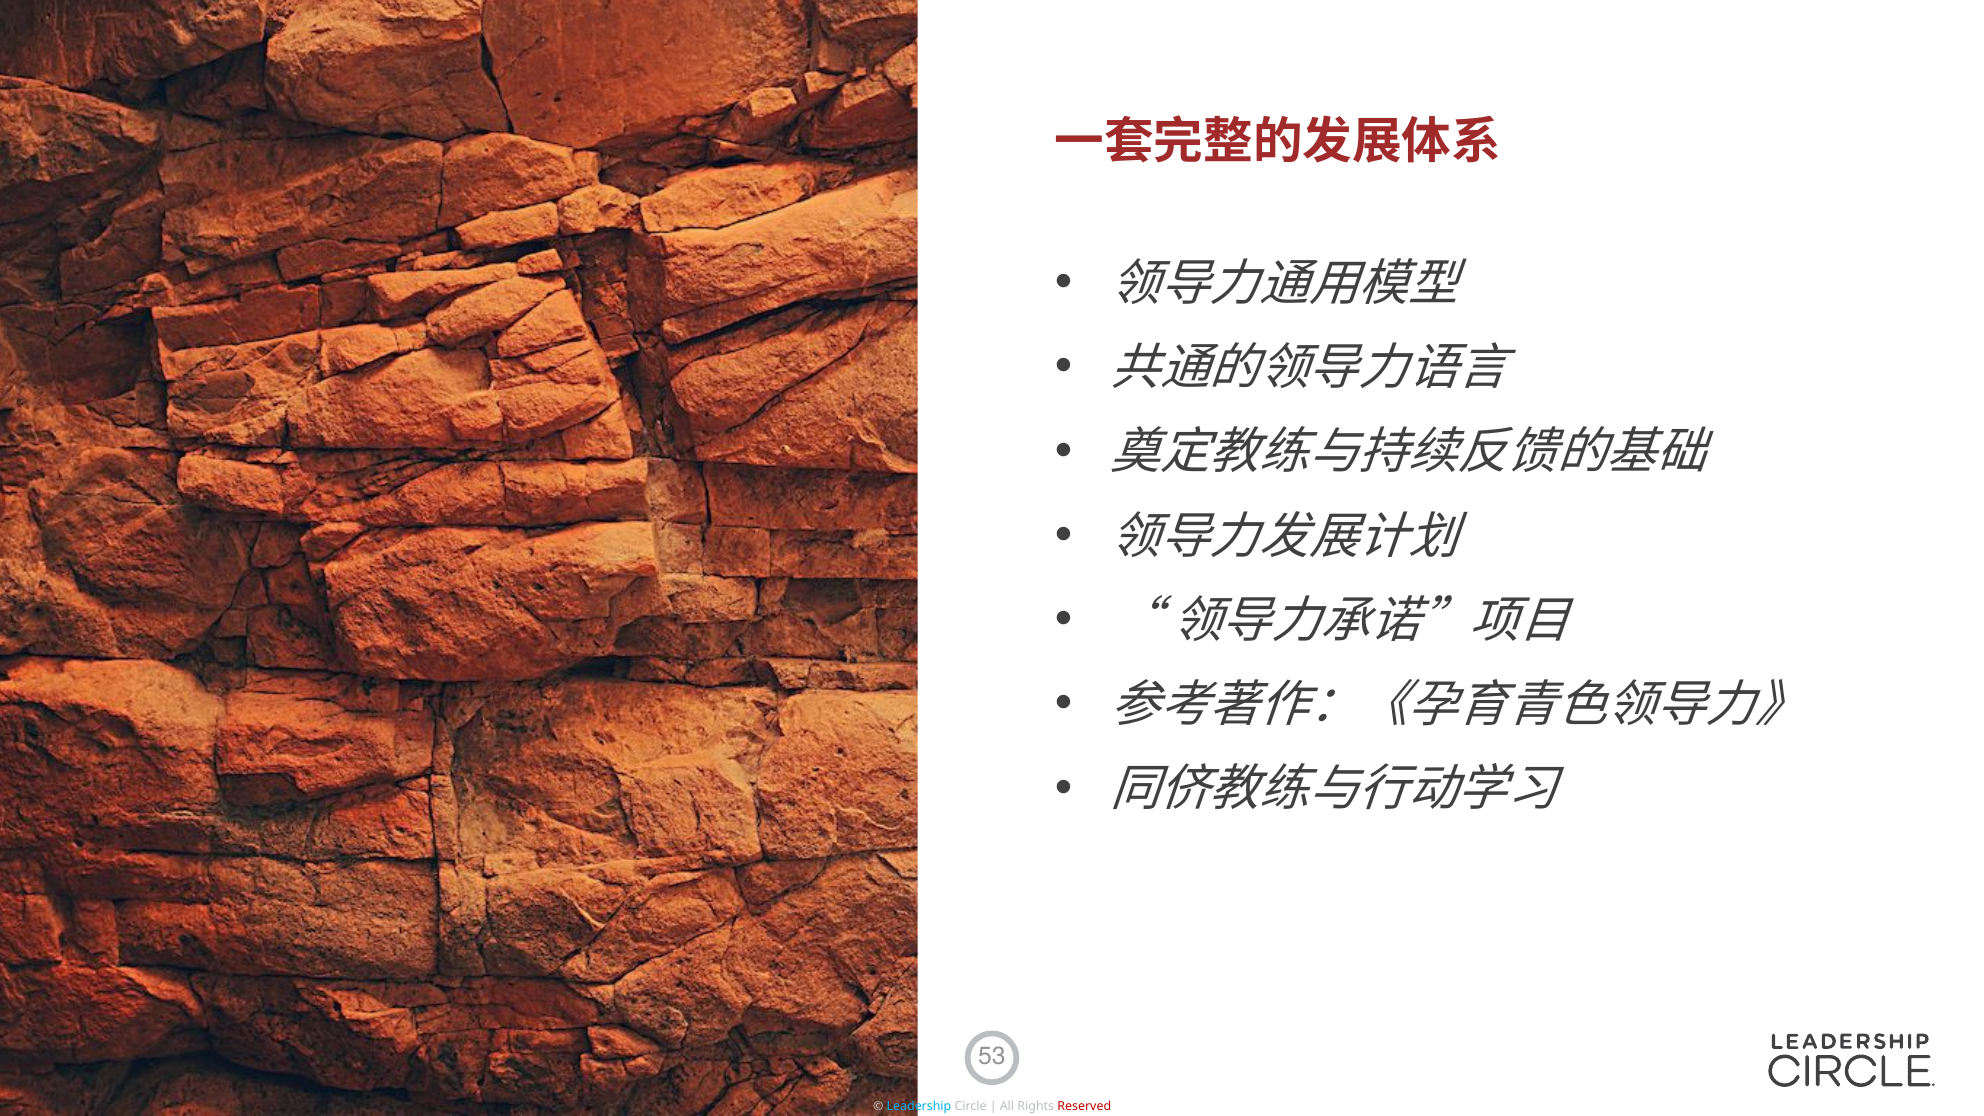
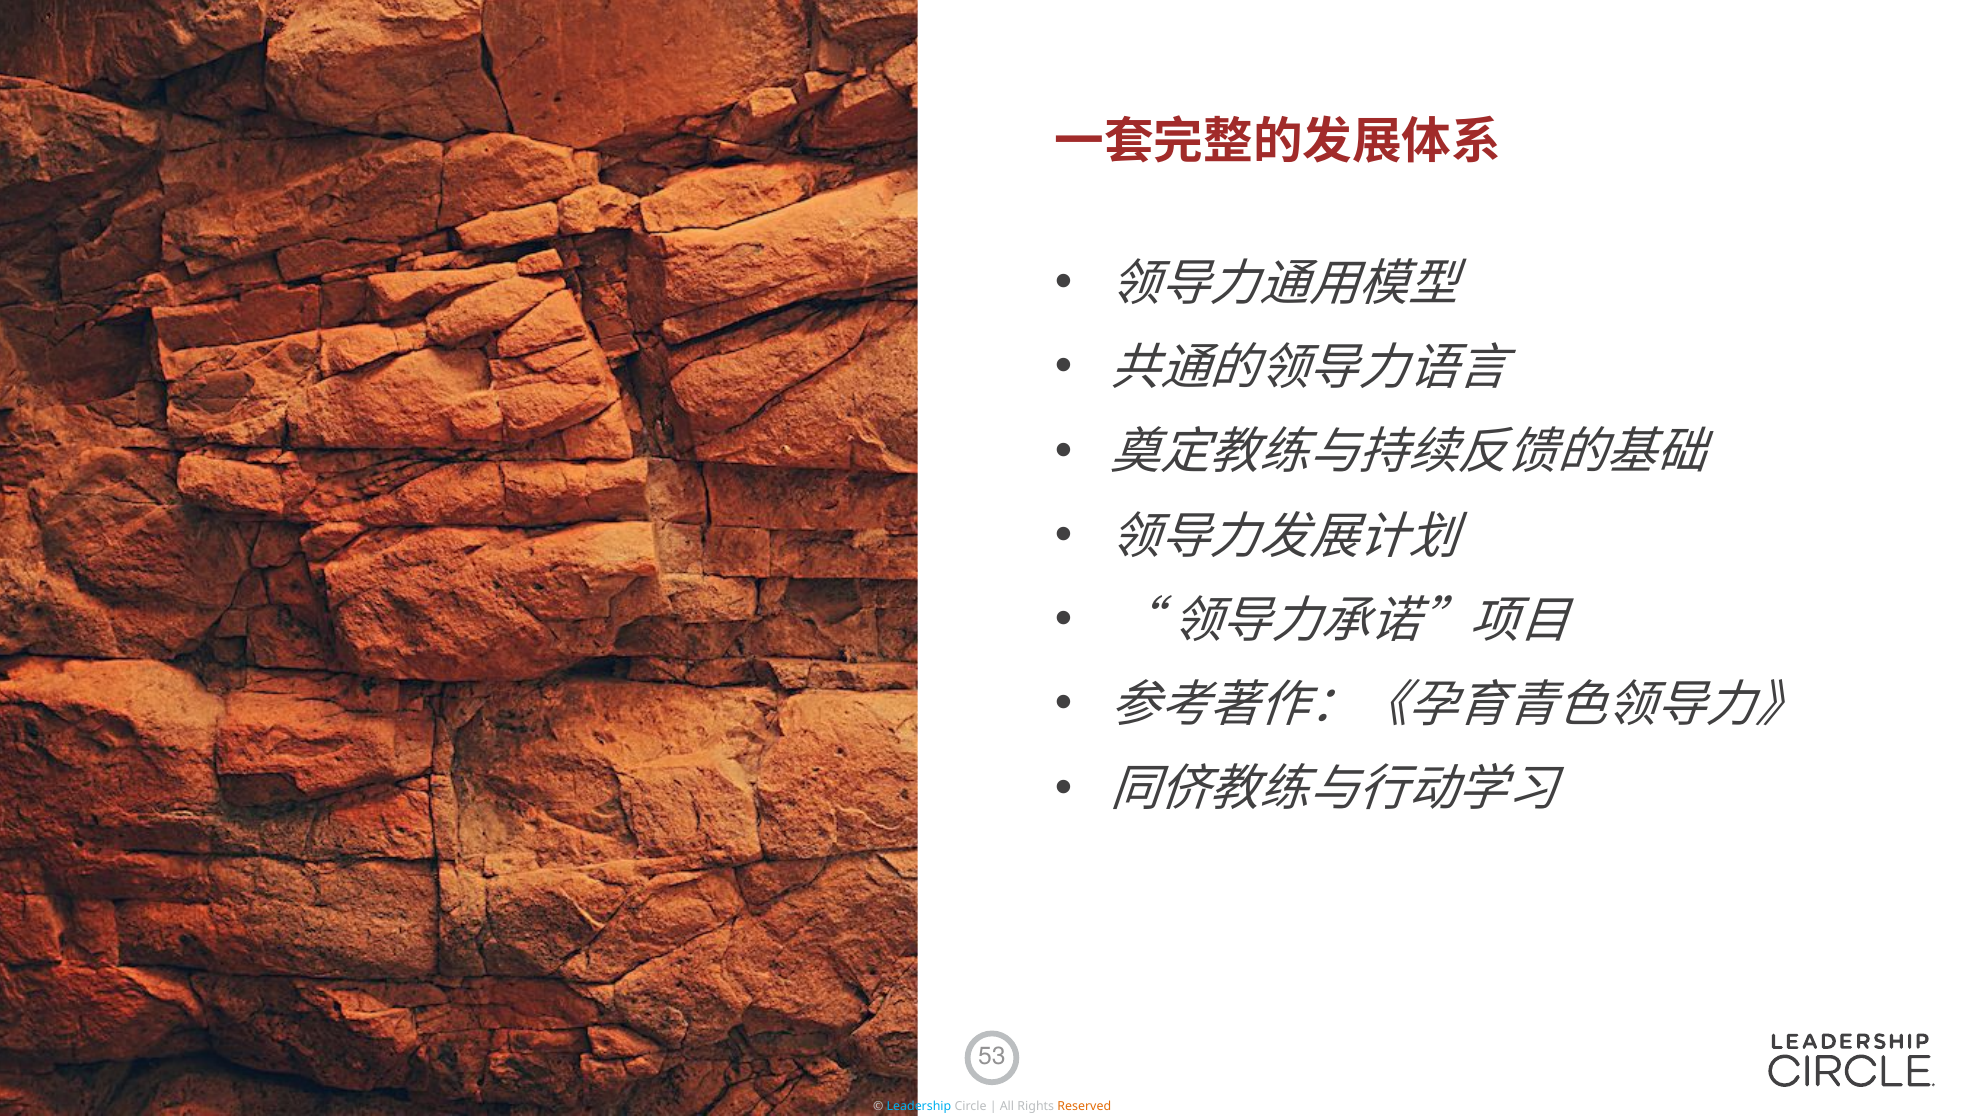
Reserved colour: red -> orange (1084, 1106)
